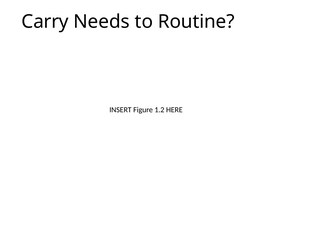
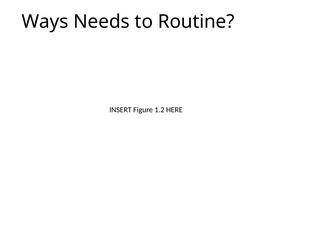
Carry: Carry -> Ways (45, 22)
